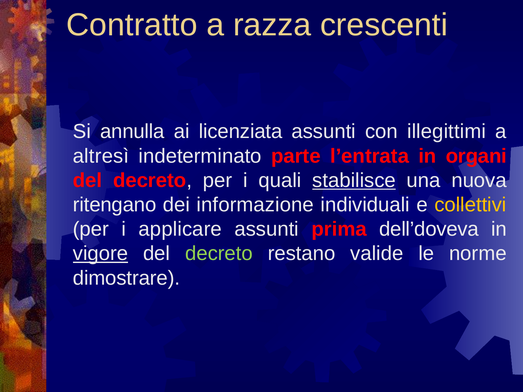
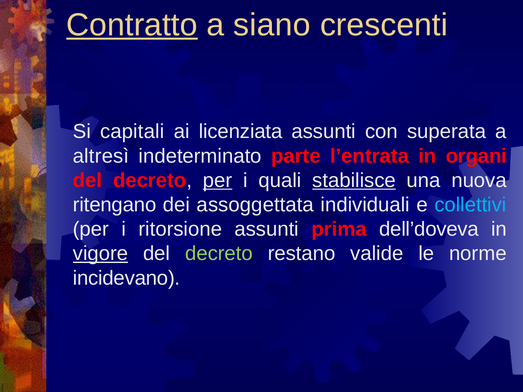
Contratto underline: none -> present (132, 25)
razza: razza -> siano (272, 25)
annulla: annulla -> capitali (132, 132)
illegittimi: illegittimi -> superata (447, 132)
per underline: none -> present (218, 180)
informazione: informazione -> assoggettata (255, 205)
collettivi colour: yellow -> light blue (470, 205)
applicare: applicare -> ritorsione (180, 229)
dimostrare: dimostrare -> incidevano (127, 278)
